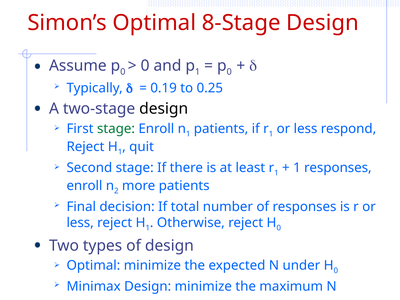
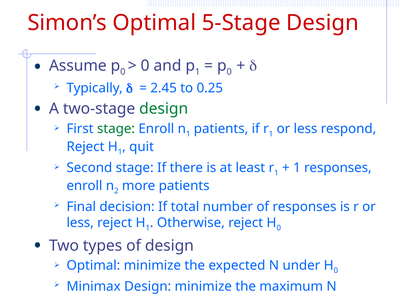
8-Stage: 8-Stage -> 5-Stage (241, 23)
0.19: 0.19 -> 2.45 (164, 88)
design colour: black -> green (164, 109)
